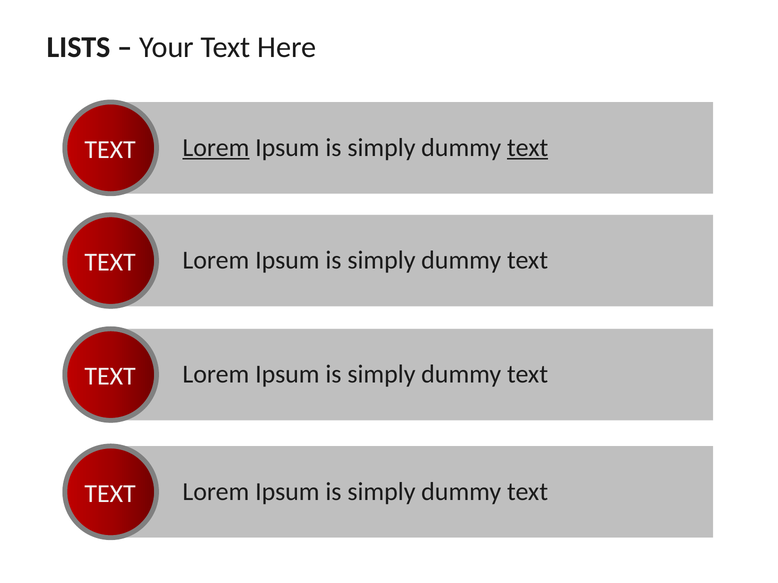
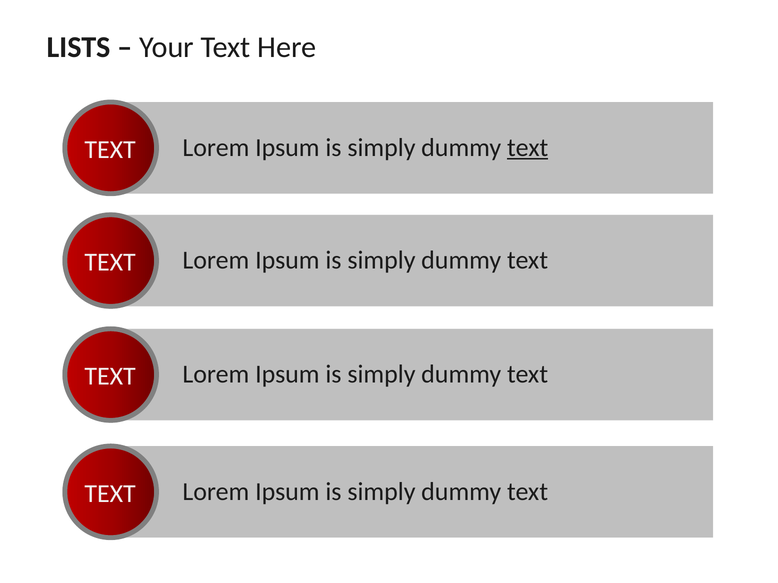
Lorem underline: present -> none (216, 148)
